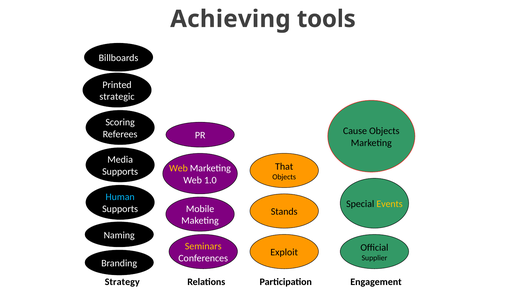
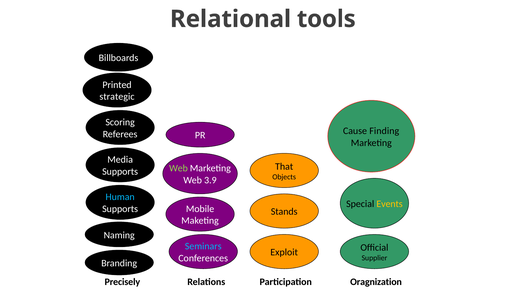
Achieving: Achieving -> Relational (231, 19)
Cause Objects: Objects -> Finding (384, 131)
Web colour: yellow -> light green (178, 168)
1.0: 1.0 -> 3.9 (210, 180)
Seminars colour: yellow -> light blue (203, 246)
Strategy: Strategy -> Precisely (122, 282)
Engagement: Engagement -> Oragnization (376, 282)
